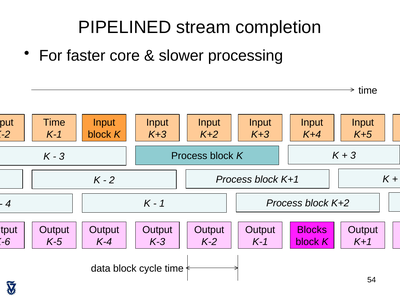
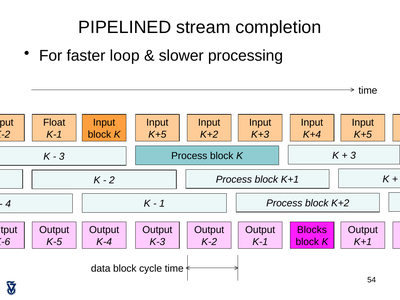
core: core -> loop (125, 56)
Time: Time -> Float (54, 122)
K+3: K+3 -> K+5 (157, 134)
